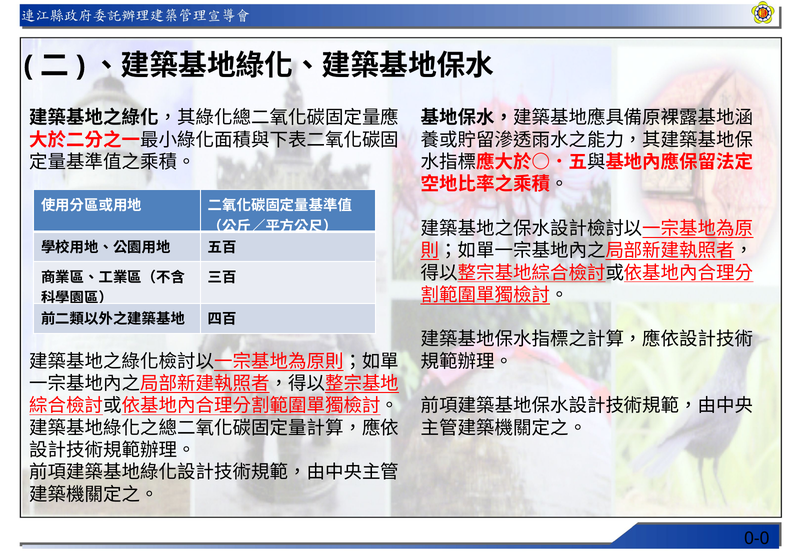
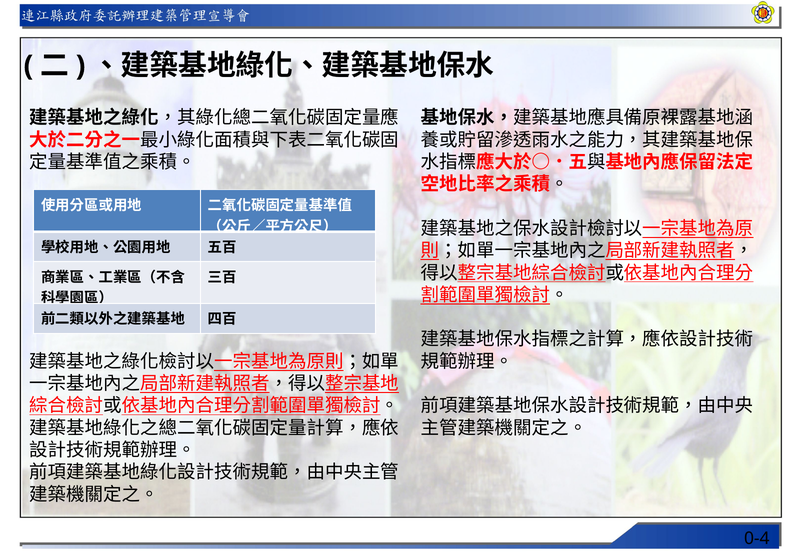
0-0: 0-0 -> 0-4 (757, 539)
